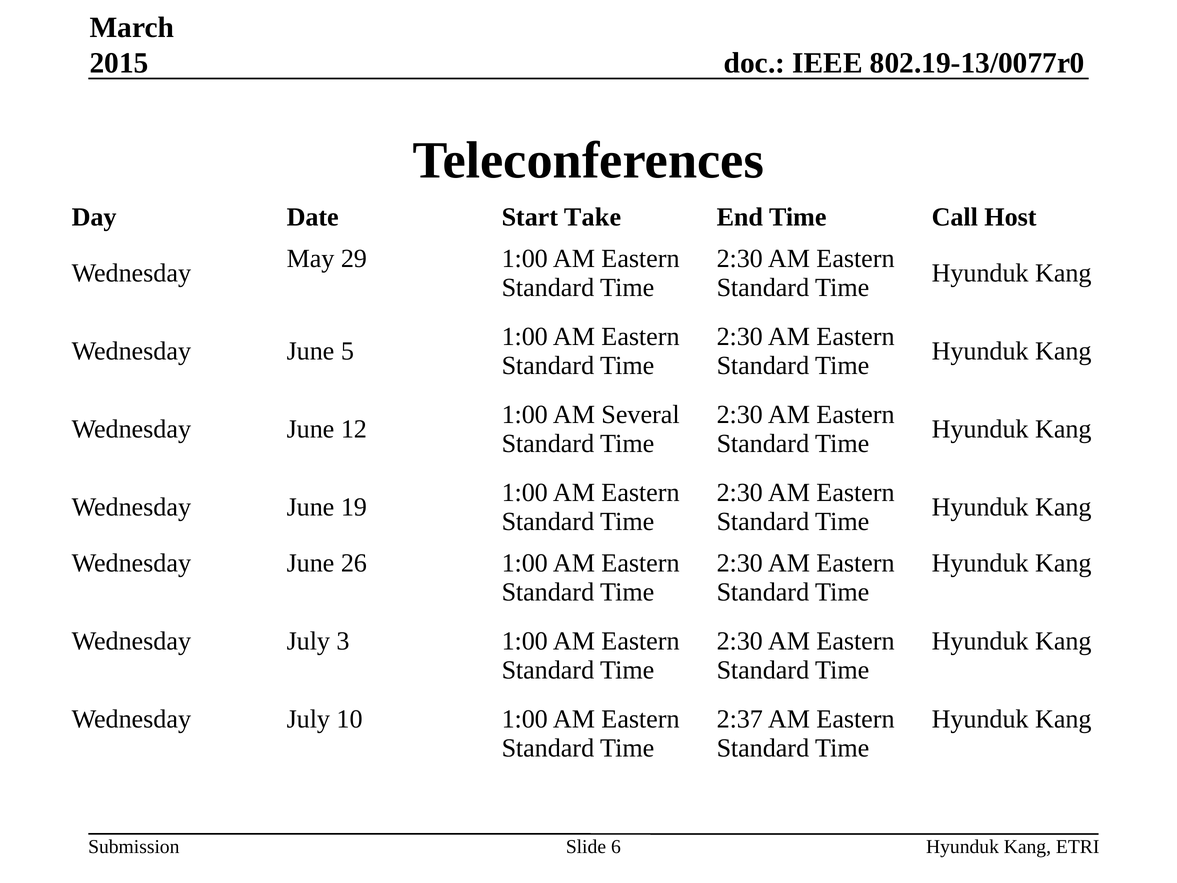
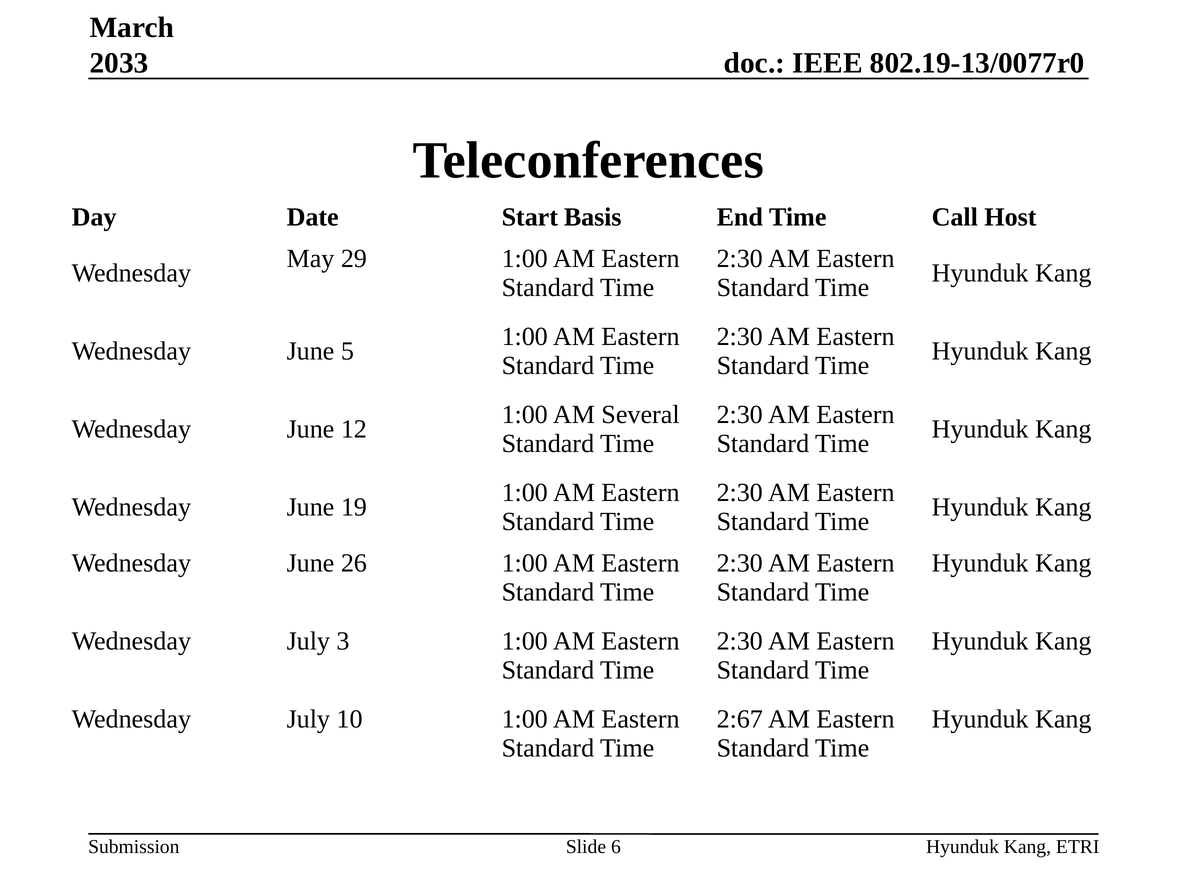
2015: 2015 -> 2033 (119, 63)
Take: Take -> Basis (593, 217)
2:37: 2:37 -> 2:67 (740, 719)
